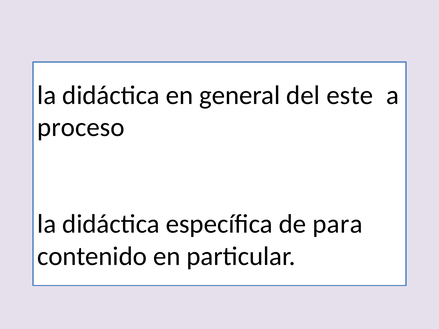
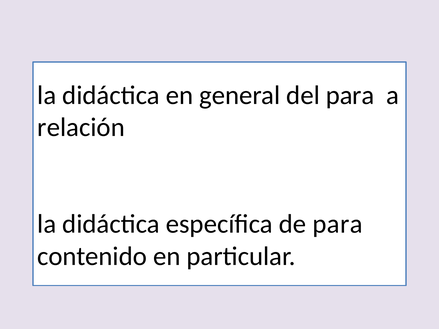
del este: este -> para (350, 95)
proceso: proceso -> relación (81, 127)
